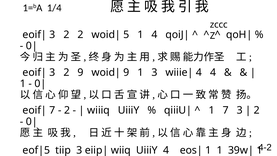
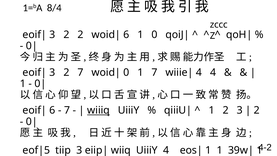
1/4: 1/4 -> 8/4 (54, 8)
5: 5 -> 6 (126, 35)
1 4: 4 -> 0 (154, 35)
2 9: 9 -> 7 (80, 72)
9: 9 -> 0 (126, 72)
1 3: 3 -> 7 (154, 72)
7: 7 -> 6 (52, 110)
2: 2 -> 7 (67, 110)
wiiiq underline: none -> present (98, 110)
1 7: 7 -> 2 (226, 110)
